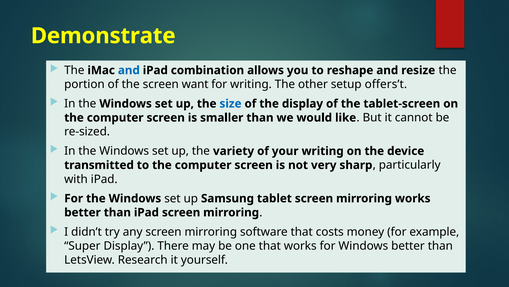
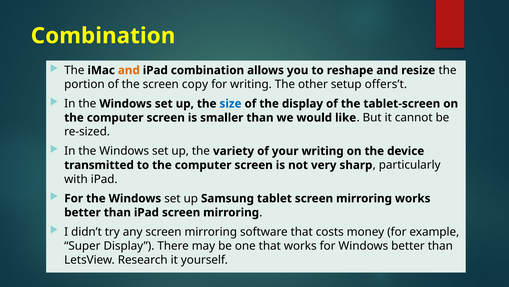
Demonstrate: Demonstrate -> Combination (103, 36)
and colour: blue -> orange (129, 70)
want: want -> copy (195, 84)
